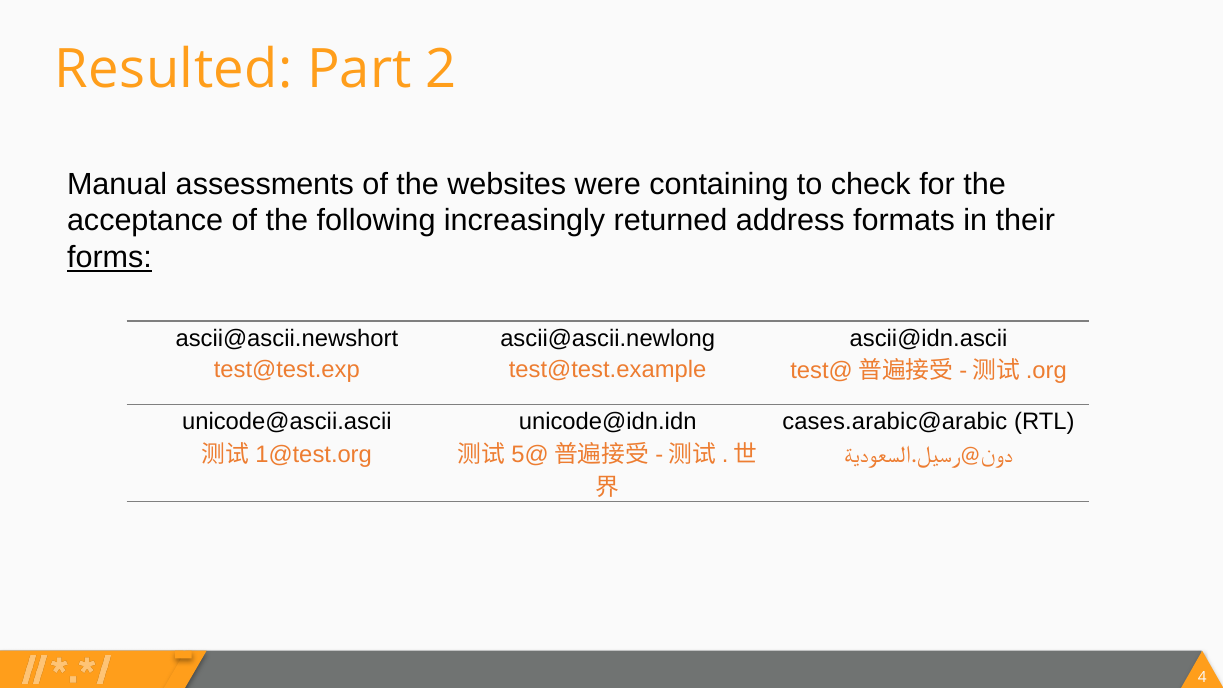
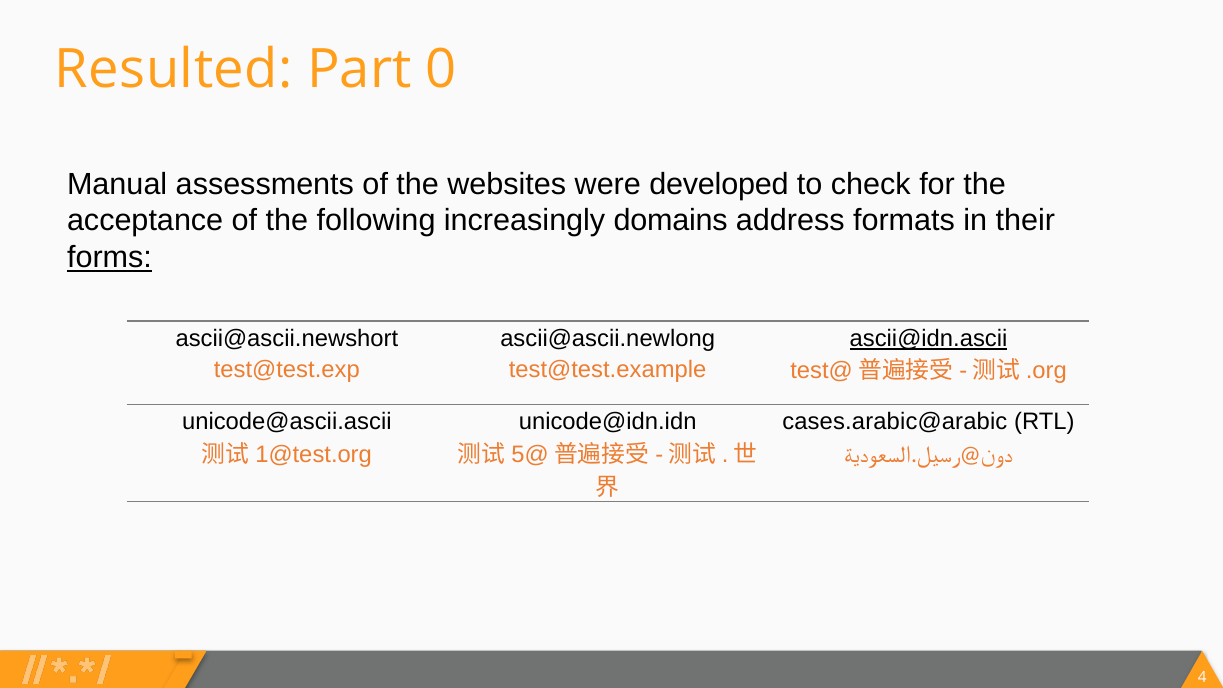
2: 2 -> 0 (441, 70)
containing: containing -> developed (719, 184)
returned: returned -> domains (671, 221)
ascii@idn.ascii underline: none -> present (929, 339)
